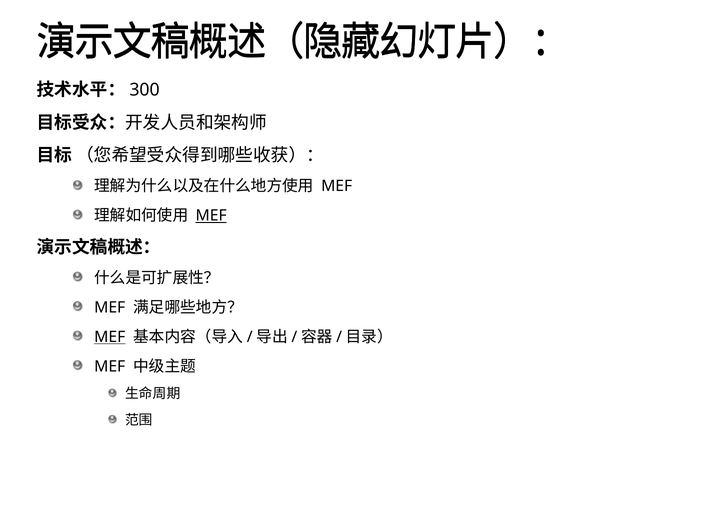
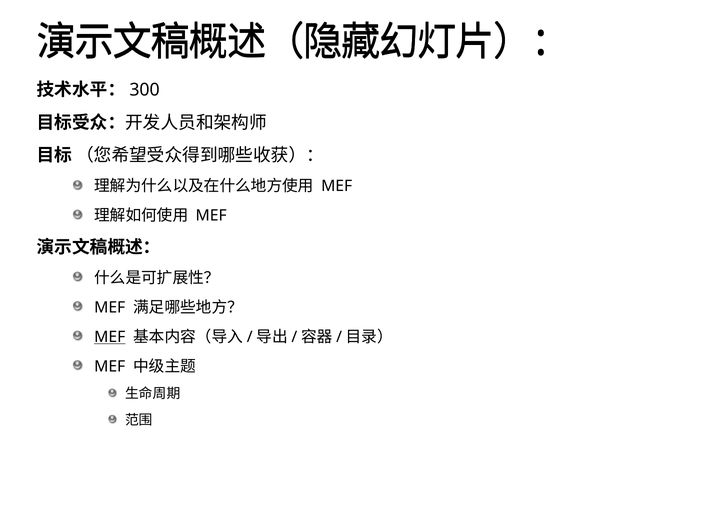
MEF underline: present -> none (211, 216)
